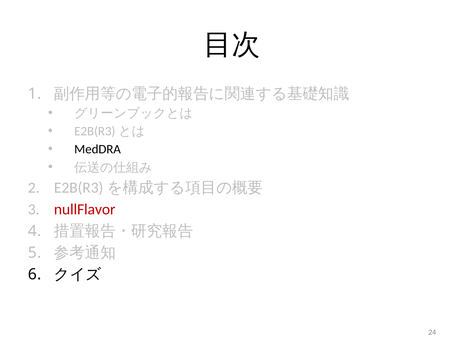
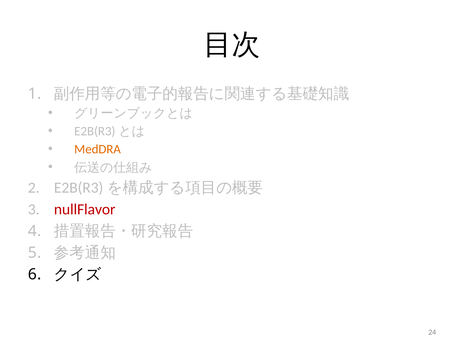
MedDRA colour: black -> orange (98, 149)
